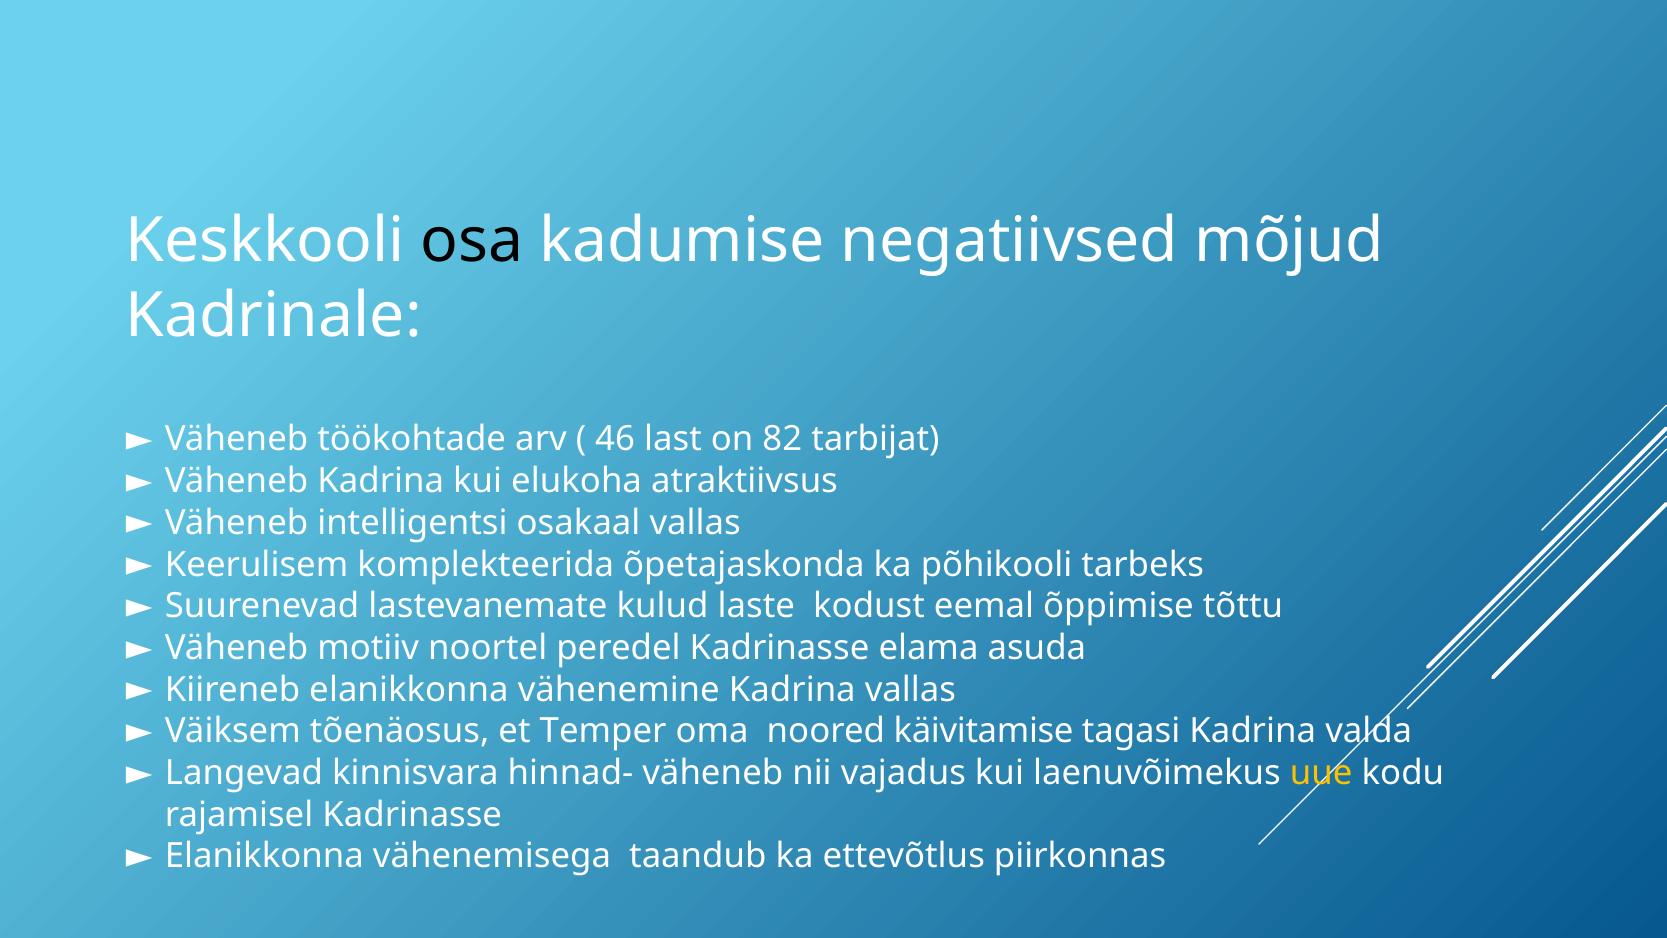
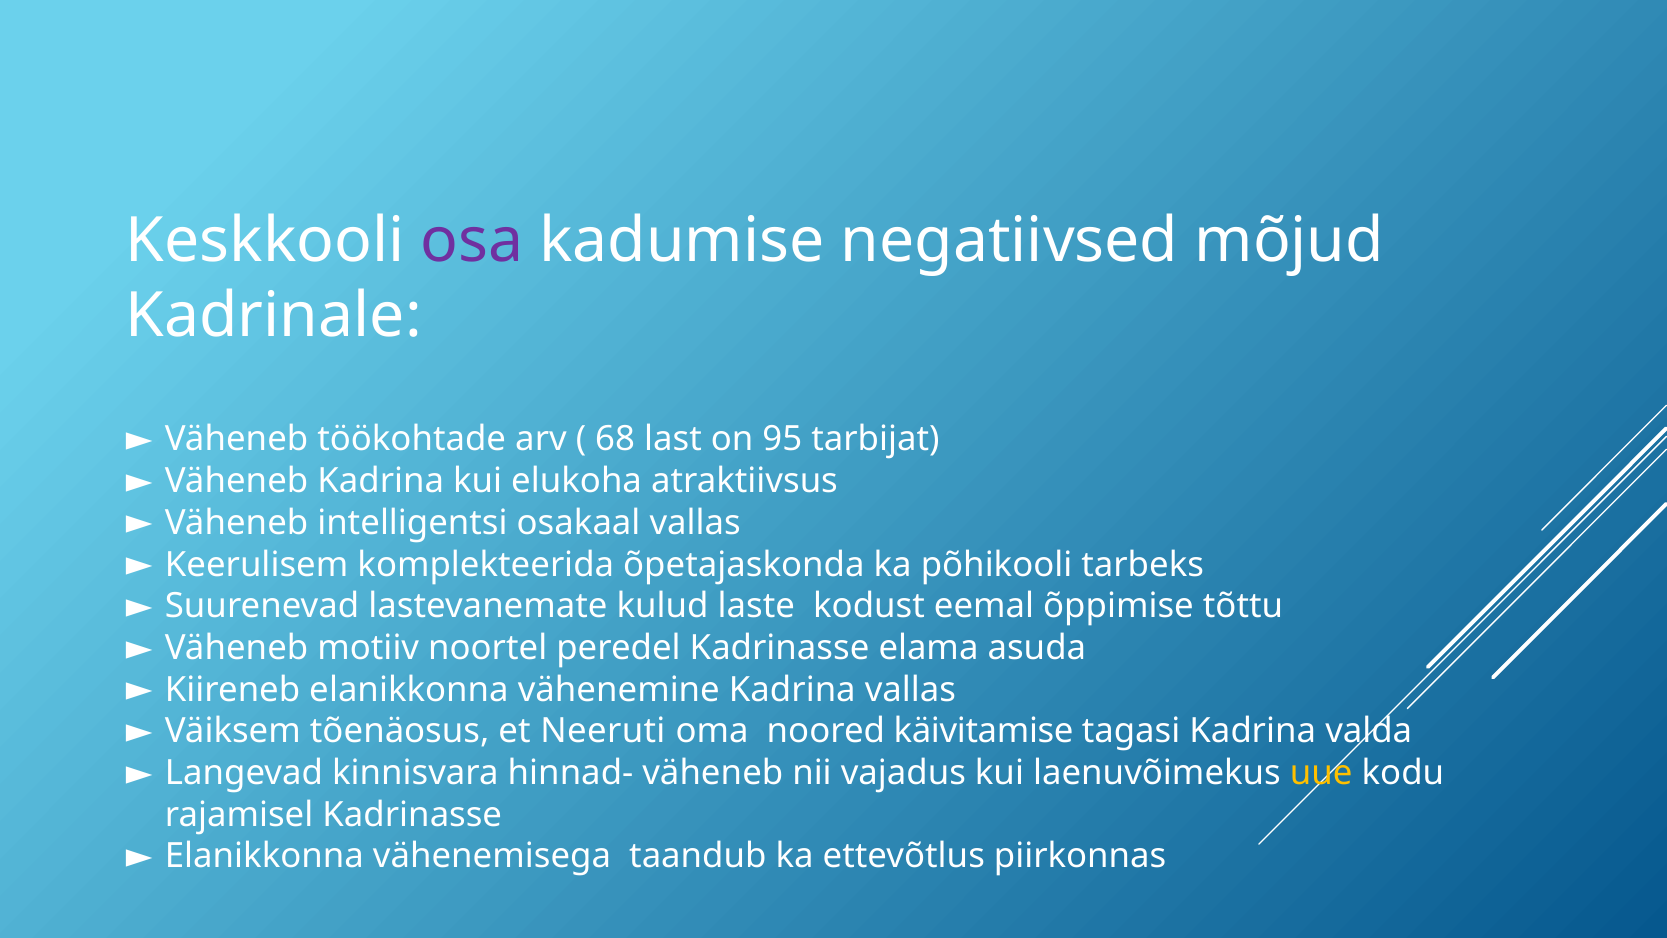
osa colour: black -> purple (472, 241)
46: 46 -> 68 (615, 439)
82: 82 -> 95 (782, 439)
Temper: Temper -> Neeruti (603, 731)
